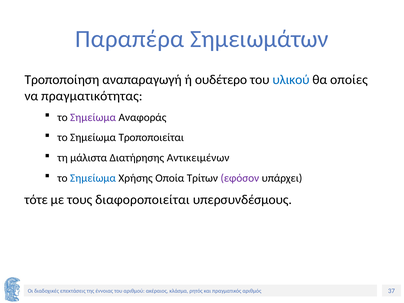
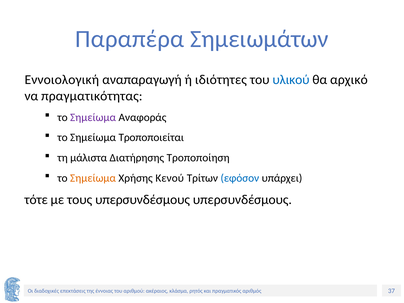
Τροποποίηση: Τροποποίηση -> Εννοιολογική (62, 80)
ουδέτερο: ουδέτερο -> ιδιότητες (221, 80)
οποίες: οποίες -> αρχικό (349, 80)
Αντικειμένων: Αντικειμένων -> Τροποποίηση (198, 158)
Σημείωμα colour: blue -> orange (93, 178)
Οποία: Οποία -> Κενού (170, 178)
εφόσον colour: purple -> blue (240, 178)
τους διαφοροποιείται: διαφοροποιείται -> υπερσυνδέσμους (143, 200)
